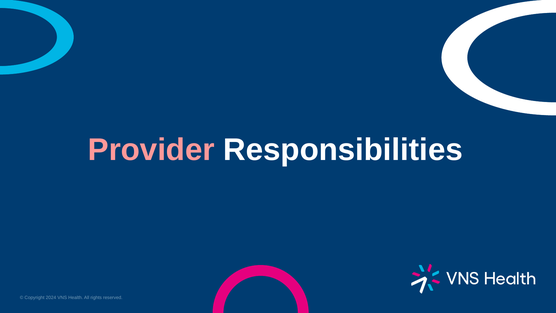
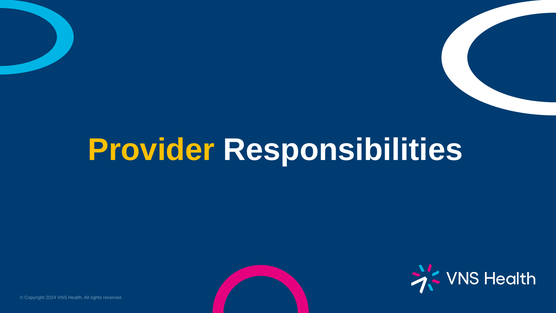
Provider colour: pink -> yellow (151, 150)
